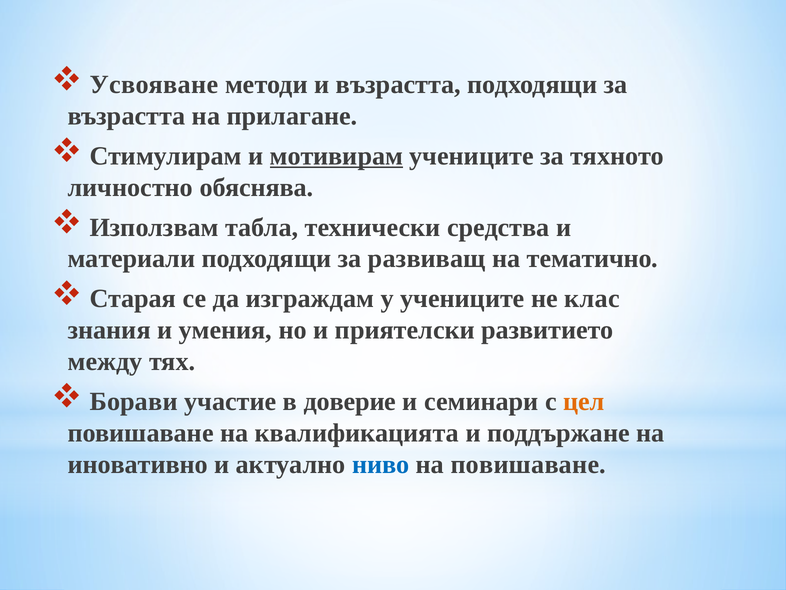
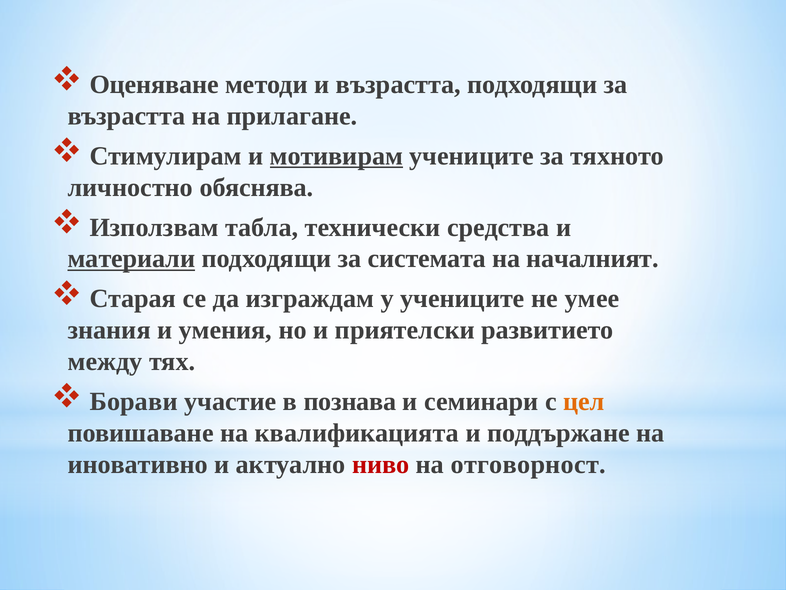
Усвояване: Усвояване -> Оценяване (154, 84)
материали underline: none -> present (131, 259)
развиващ: развиващ -> системата (427, 259)
тематично: тематично -> началният (593, 259)
клас: клас -> умее (592, 299)
доверие: доверие -> познава (350, 401)
ниво colour: blue -> red (381, 464)
на повишаване: повишаване -> отговорност (528, 464)
